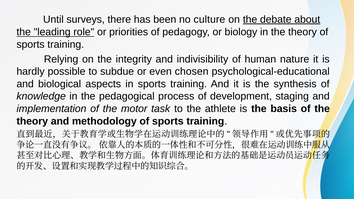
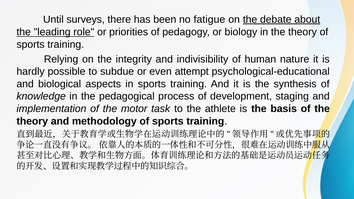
culture: culture -> fatigue (209, 19)
chosen: chosen -> attempt (192, 72)
